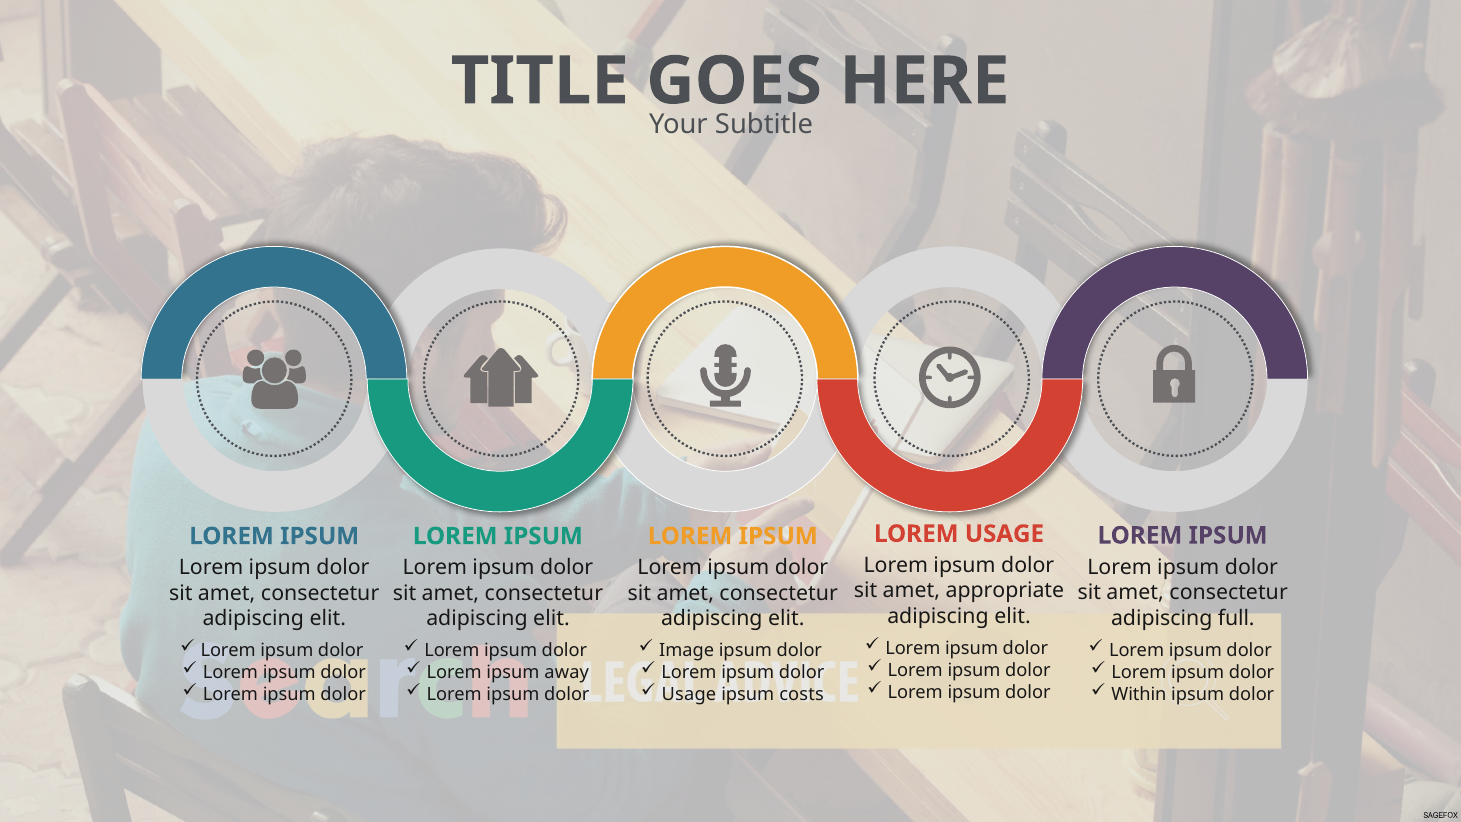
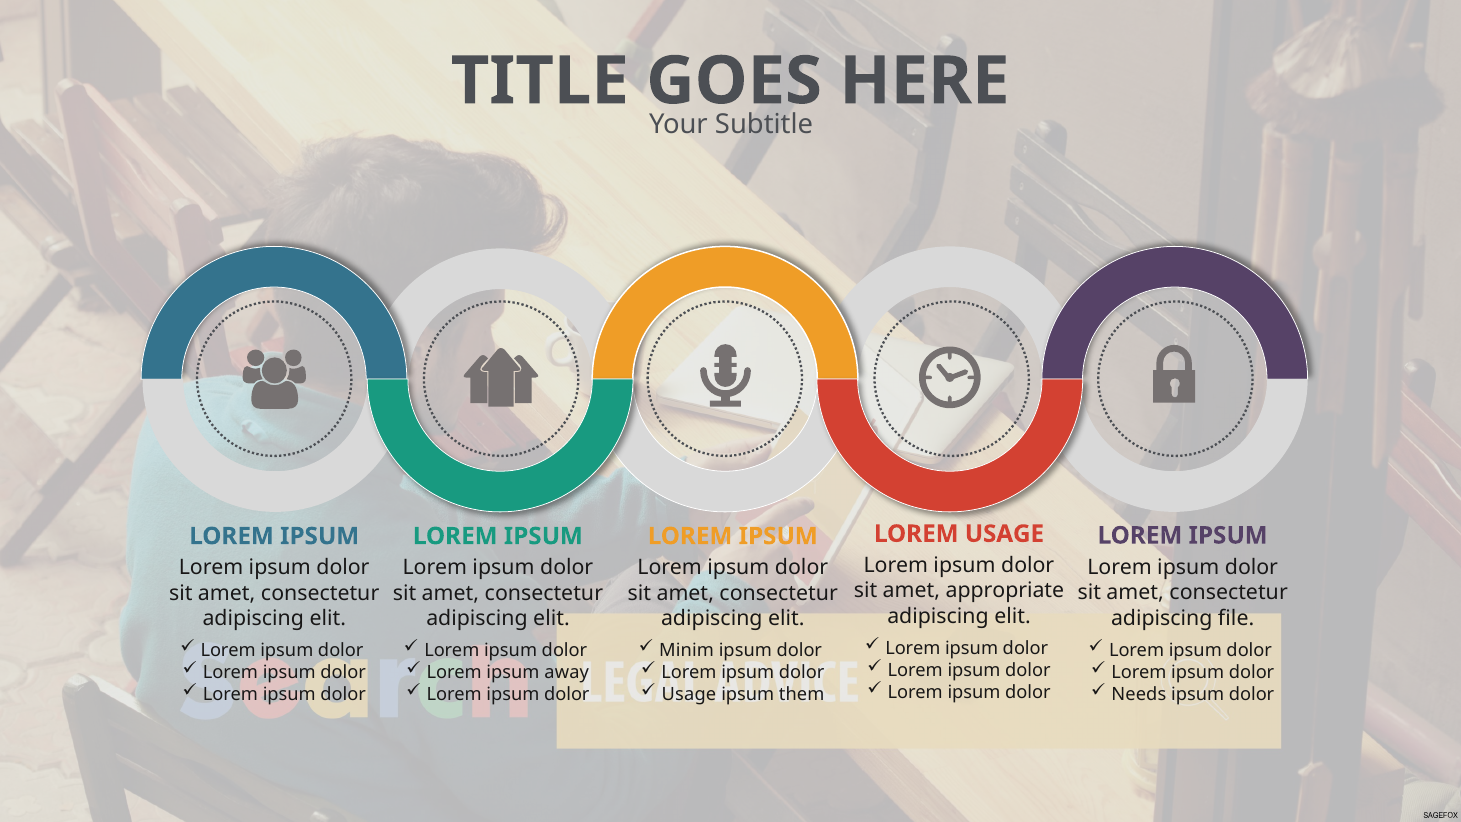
full: full -> file (1236, 618)
Image: Image -> Minim (687, 651)
Within: Within -> Needs (1139, 694)
costs: costs -> them (802, 695)
